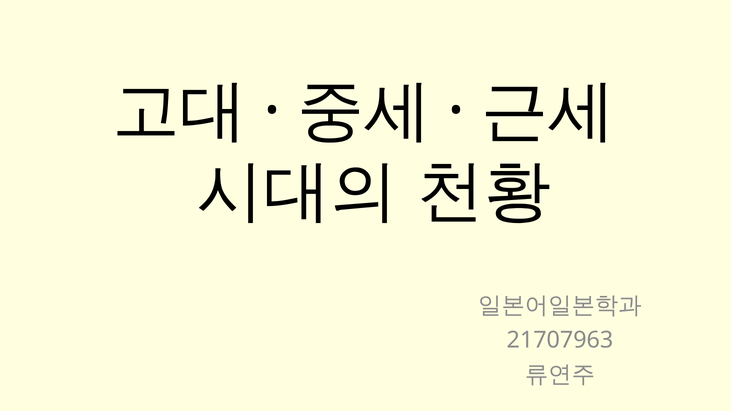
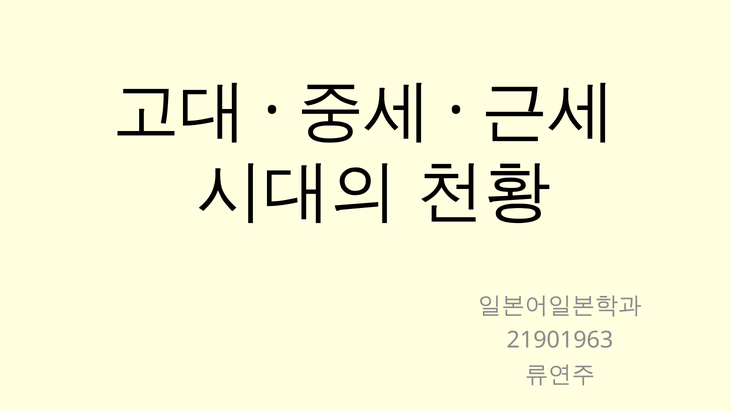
21707963: 21707963 -> 21901963 (560, 340)
